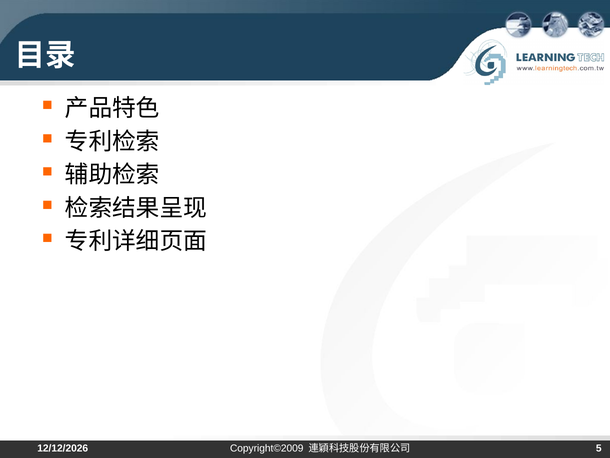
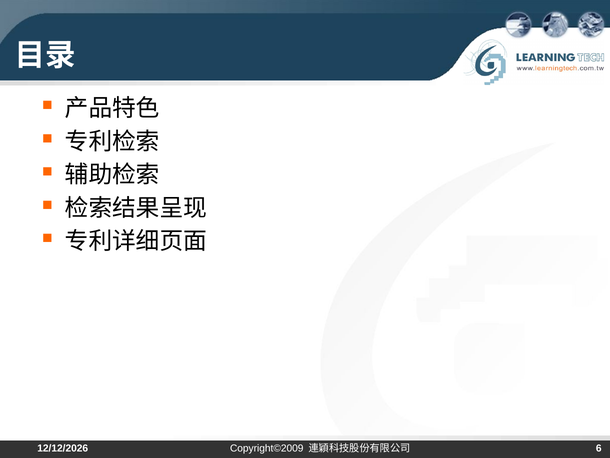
5: 5 -> 6 (599, 448)
